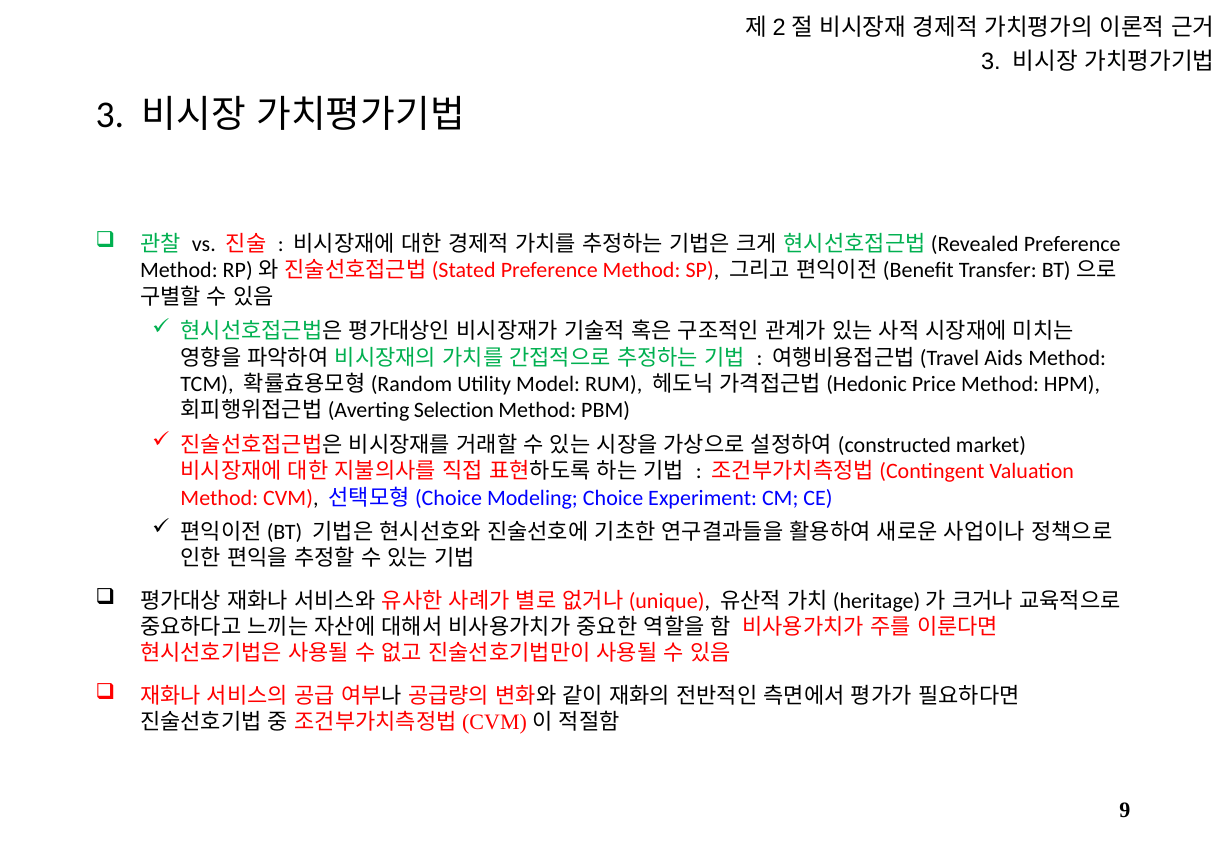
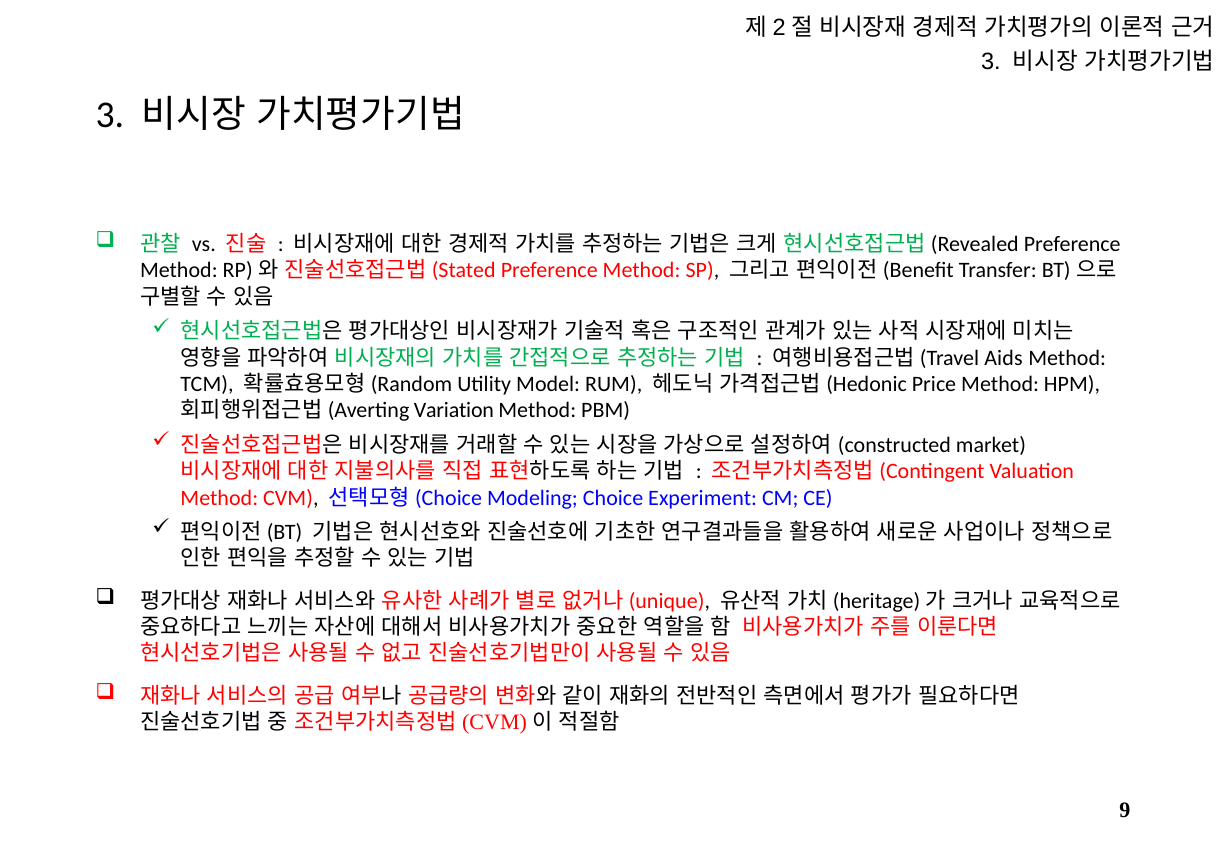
Selection: Selection -> Variation (454, 411)
